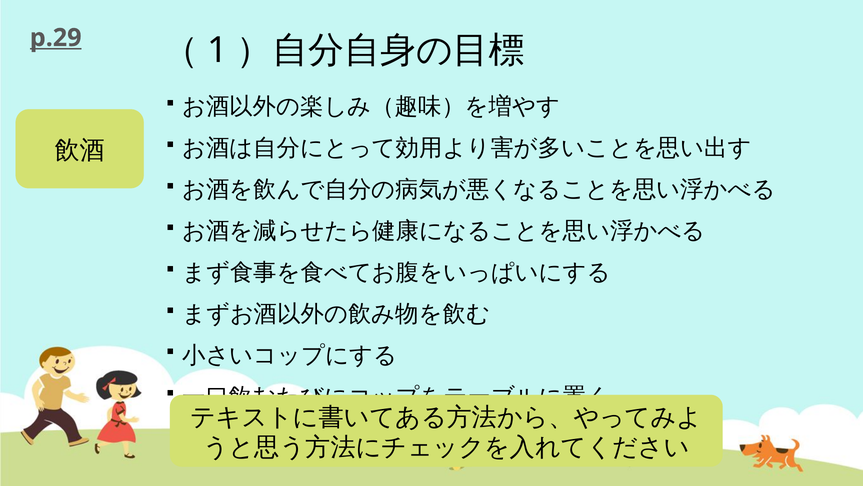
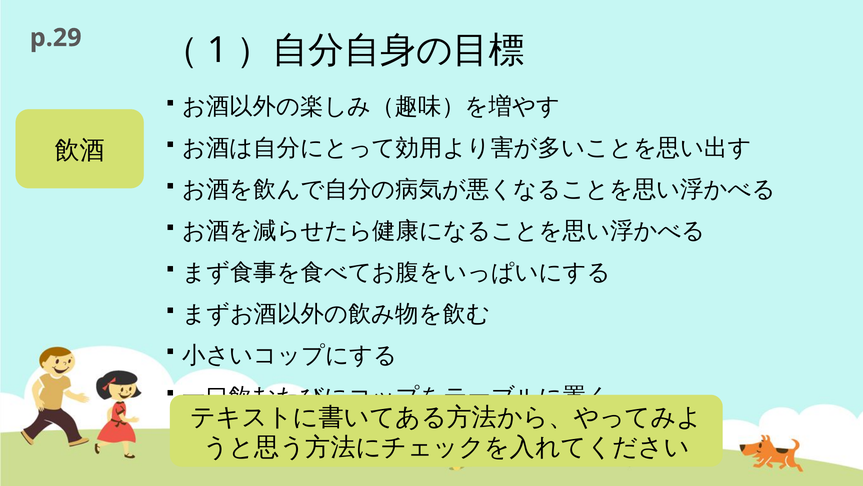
p.29 underline: present -> none (56, 38)
